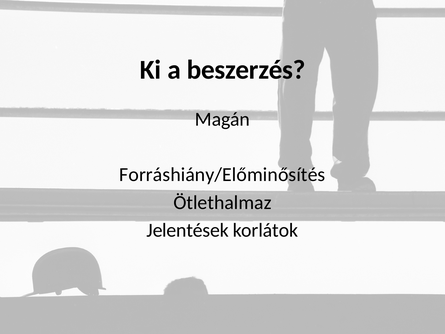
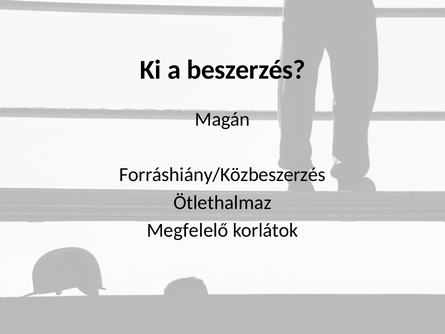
Forráshiány/Előminősítés: Forráshiány/Előminősítés -> Forráshiány/Közbeszerzés (222, 175)
Jelentések: Jelentések -> Megfelelő (187, 230)
